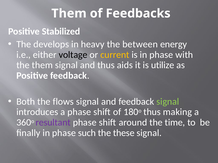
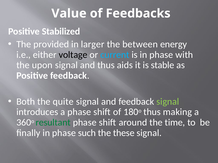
Them: Them -> Value (69, 13)
develops: develops -> provided (51, 44)
heavy: heavy -> larger (93, 44)
current colour: yellow -> light blue (115, 55)
the them: them -> upon (42, 65)
utilize: utilize -> stable (163, 65)
flows: flows -> quite (63, 102)
resultant colour: purple -> green (53, 123)
